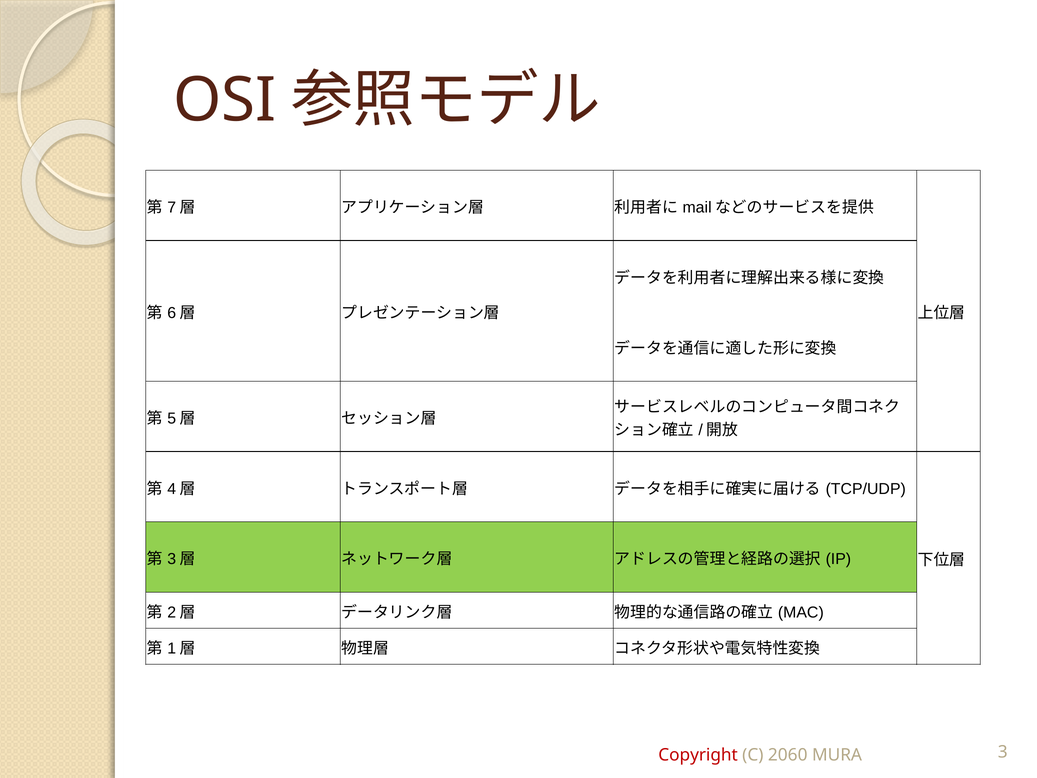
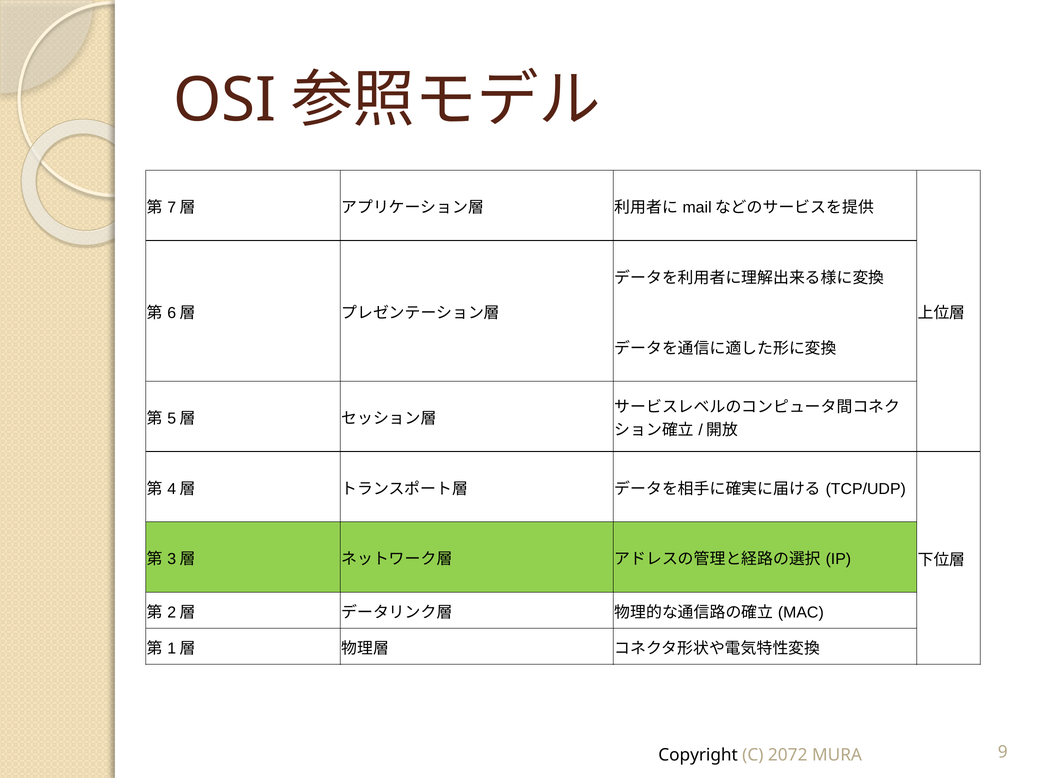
Copyright colour: red -> black (698, 755)
2060: 2060 -> 2072 (788, 755)
3: 3 -> 9 (1003, 752)
